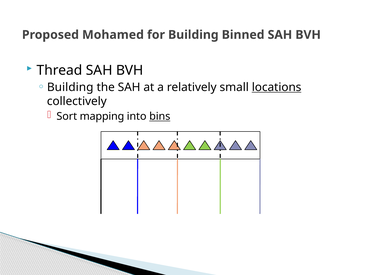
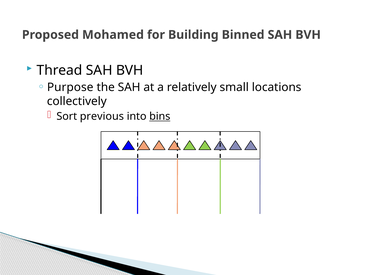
Building: Building -> Purpose (70, 87)
locations underline: present -> none (277, 87)
mapping: mapping -> previous (102, 117)
